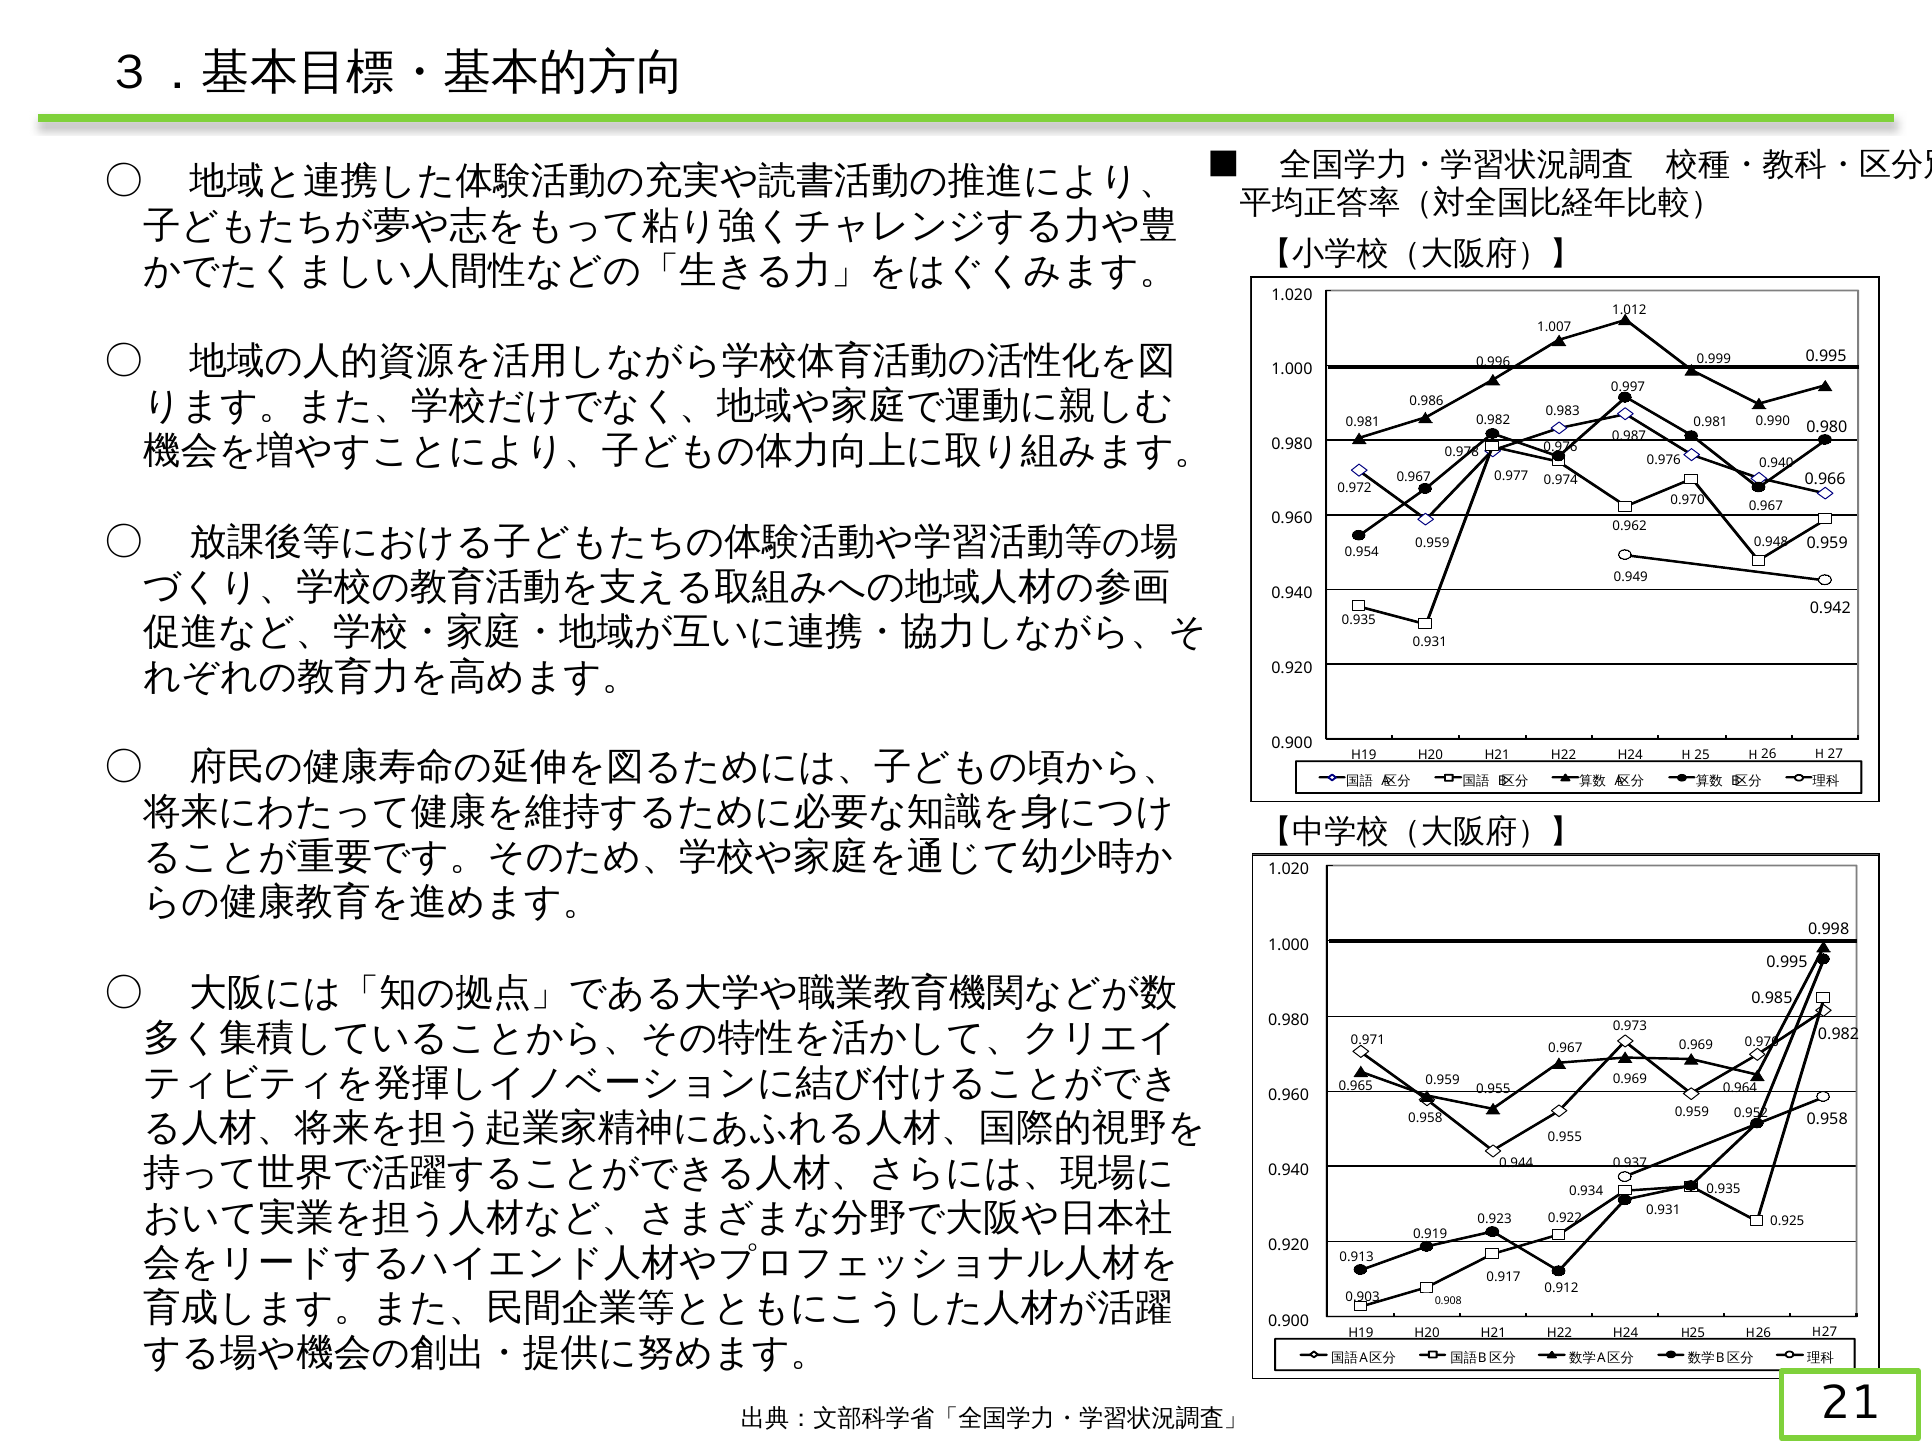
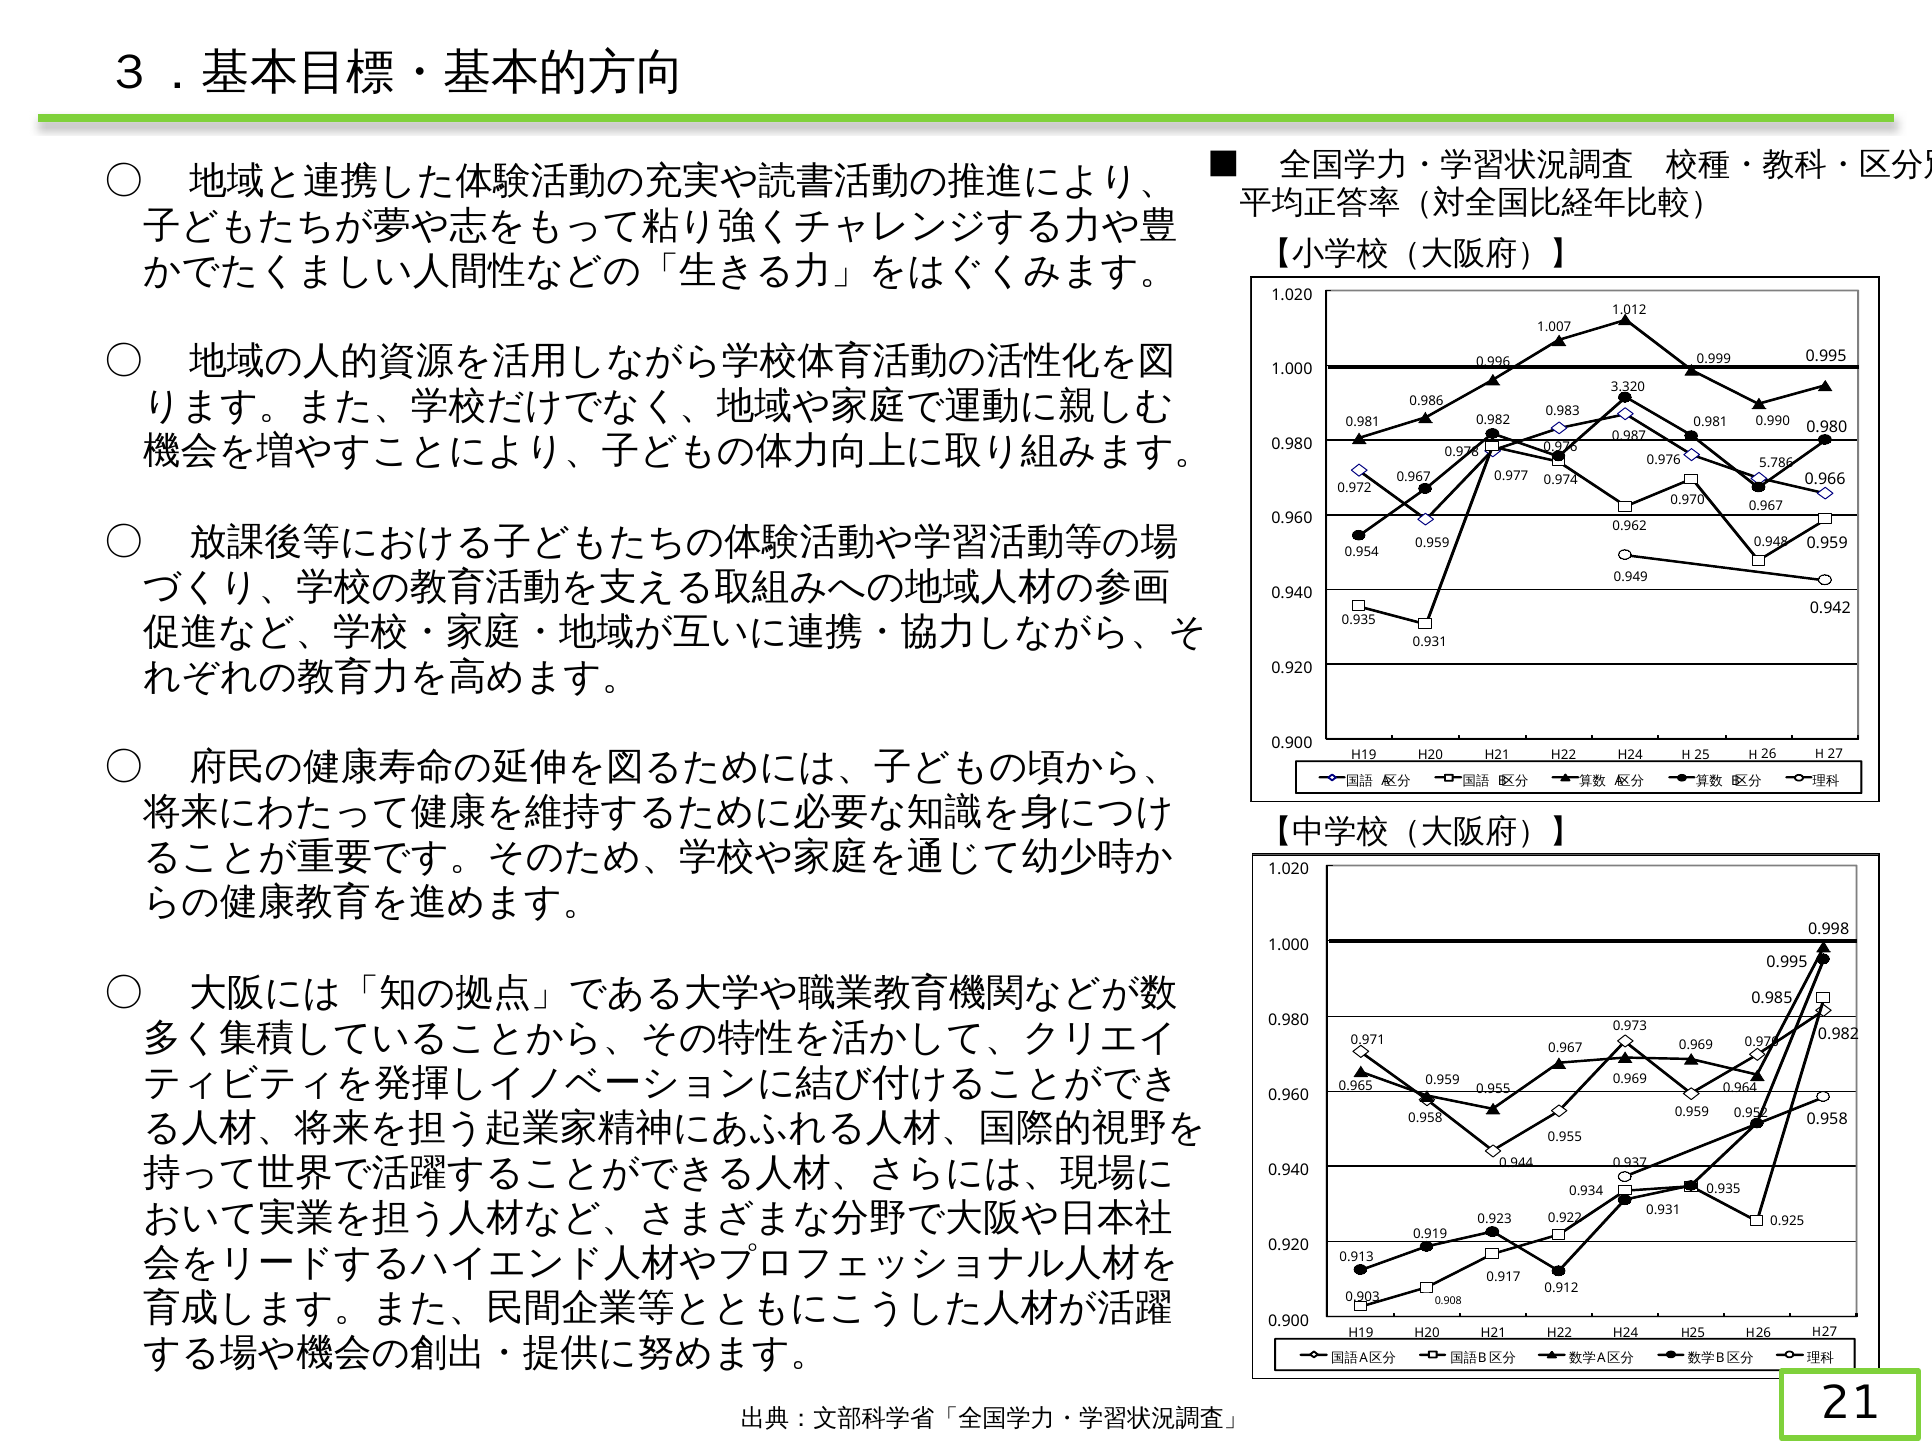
0.997: 0.997 -> 3.320 (1628, 387)
0.976 0.940: 0.940 -> 5.786 (1776, 463)
